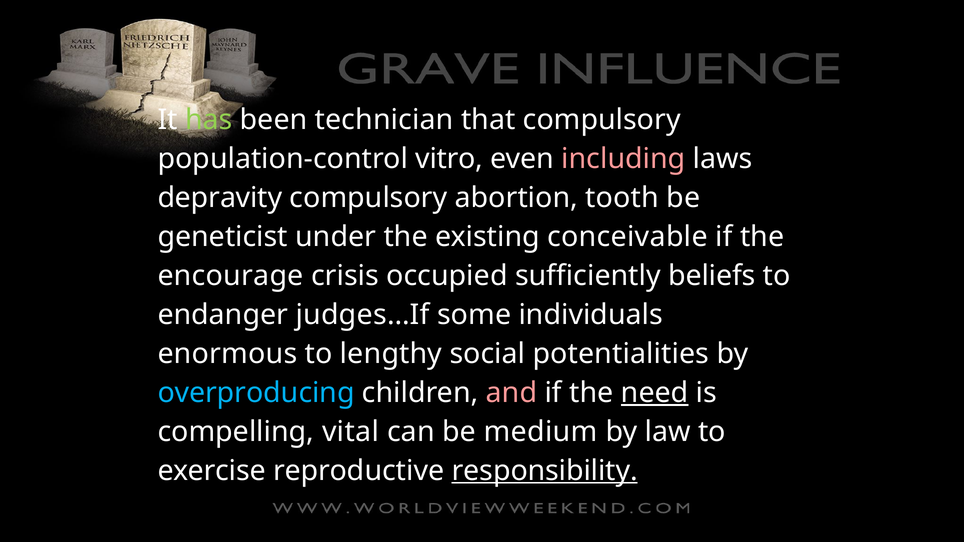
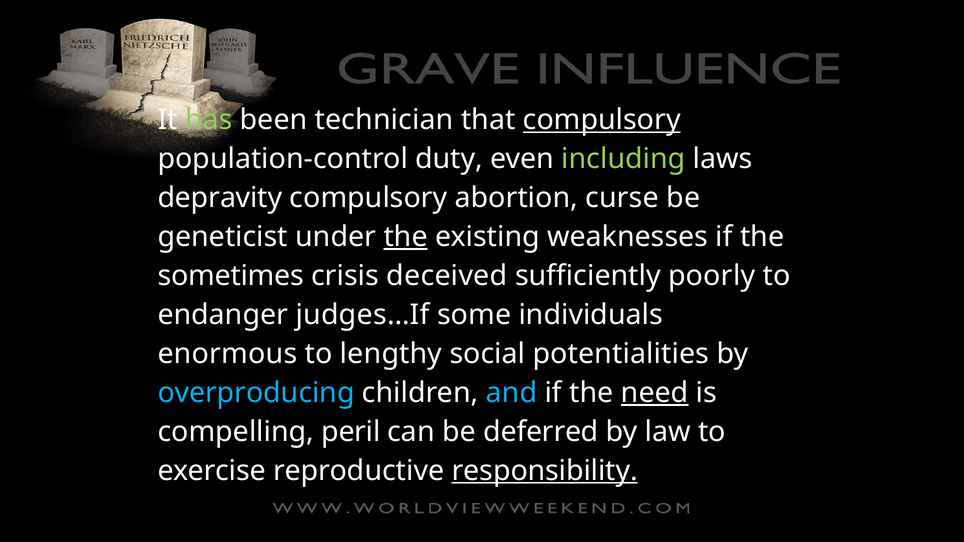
compulsory underline: none -> present (602, 120)
vitro: vitro -> duty (449, 159)
including colour: pink -> light green (623, 159)
tooth: tooth -> curse (622, 198)
the underline: none -> present (406, 237)
conceivable: conceivable -> weaknesses (628, 237)
encourage: encourage -> sometimes (231, 276)
occupied: occupied -> deceived (447, 276)
beliefs: beliefs -> poorly (712, 276)
and colour: pink -> light blue (512, 393)
vital: vital -> peril (351, 432)
medium: medium -> deferred (541, 432)
